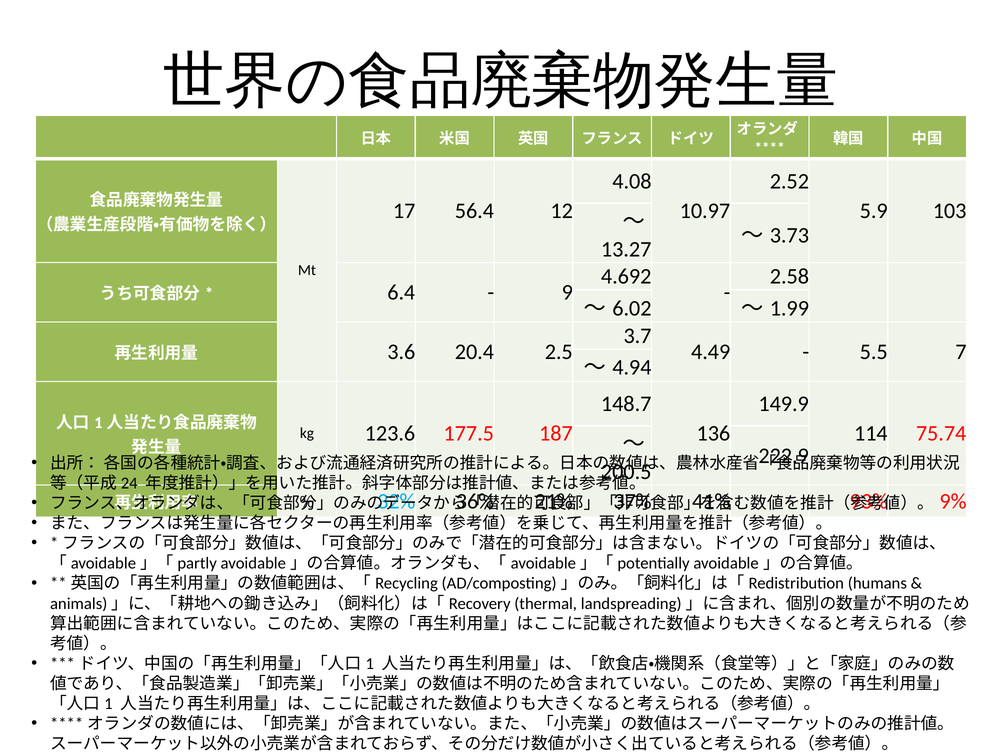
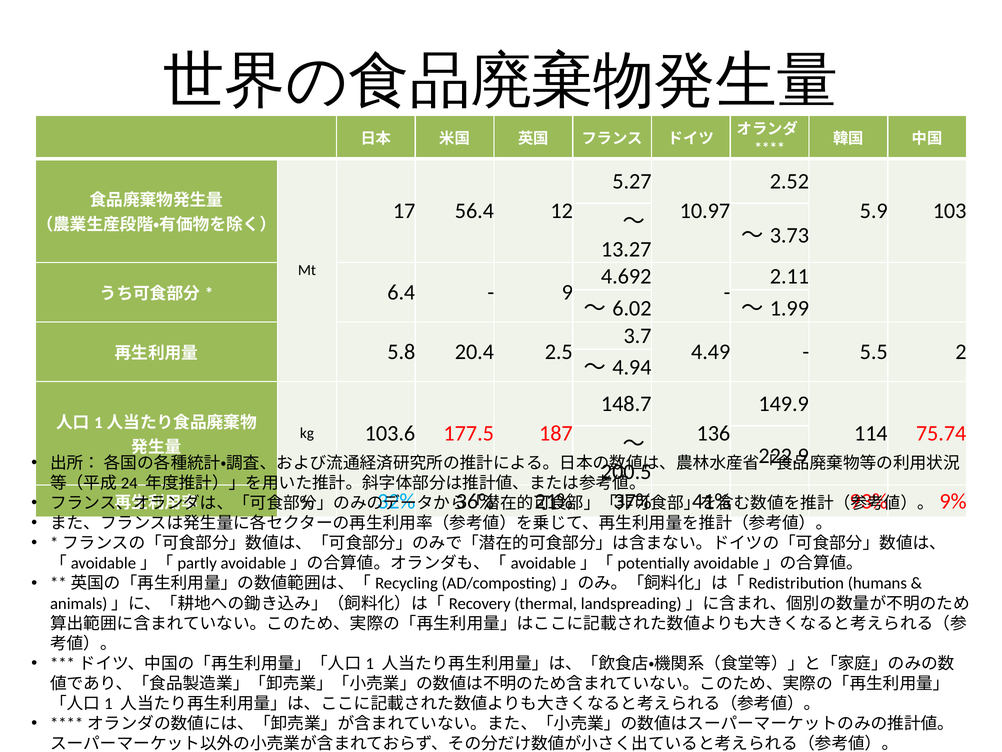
4.08: 4.08 -> 5.27 (632, 181)
2.58: 2.58 -> 2.11 (789, 276)
7: 7 -> 2 (961, 352)
3.6: 3.6 -> 5.8 (401, 352)
123.6: 123.6 -> 103.6 (390, 433)
